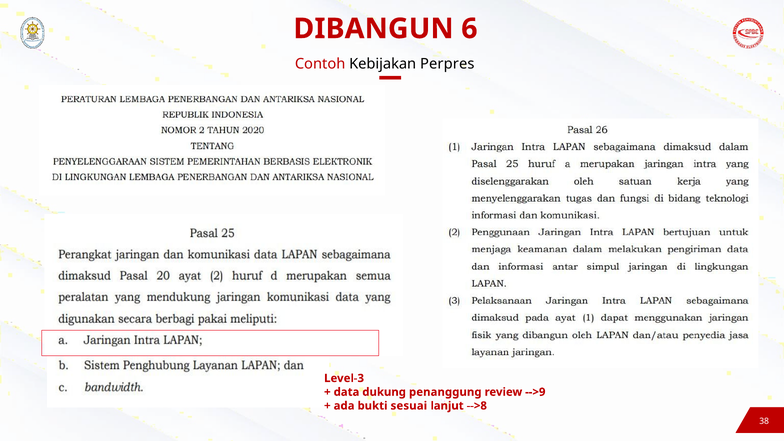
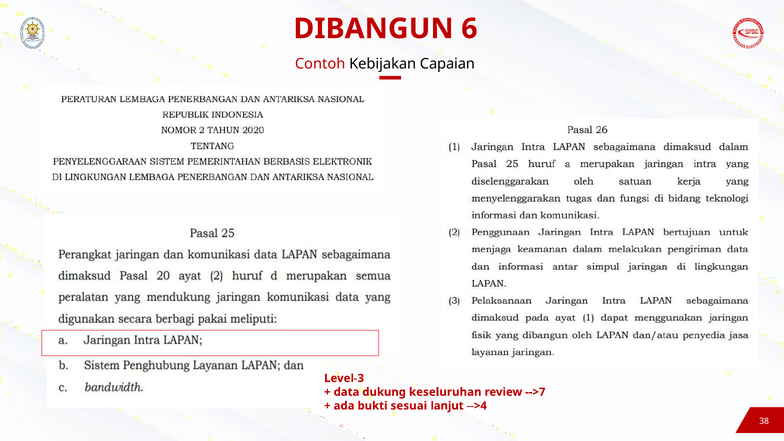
Perpres: Perpres -> Capaian (447, 64)
penanggung: penanggung -> keseluruhan (445, 392)
-->9: -->9 -> -->7 (535, 392)
-->8: -->8 -> -->4 (477, 406)
